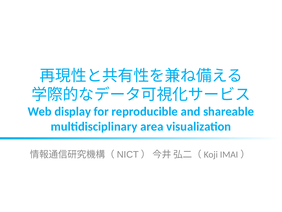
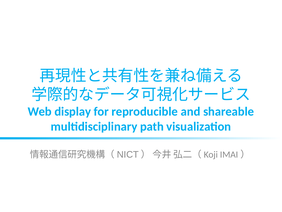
area: area -> path (152, 126)
